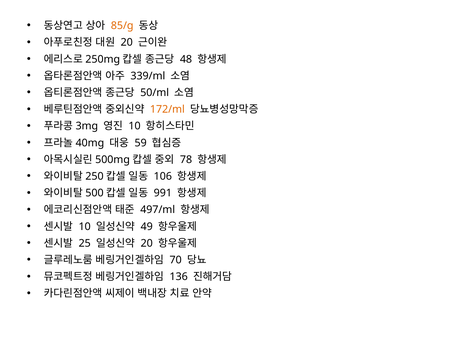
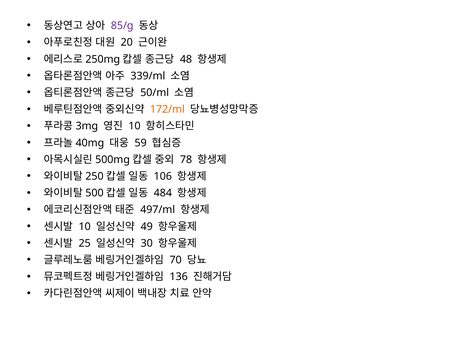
85/g colour: orange -> purple (122, 26)
991: 991 -> 484 (163, 193)
20: 20 -> 30 (147, 243)
